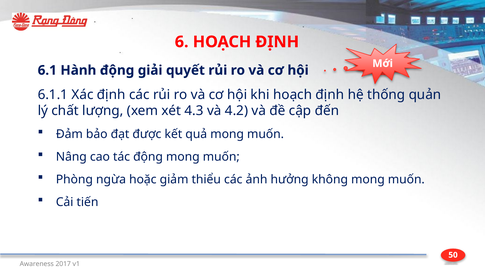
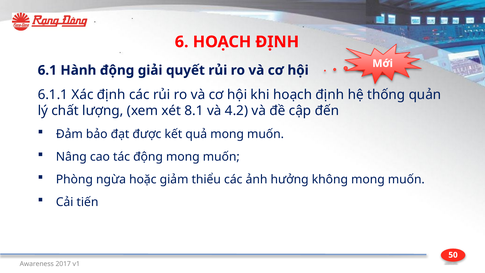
4.3: 4.3 -> 8.1 (194, 111)
